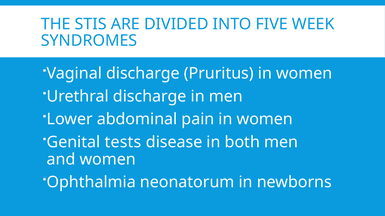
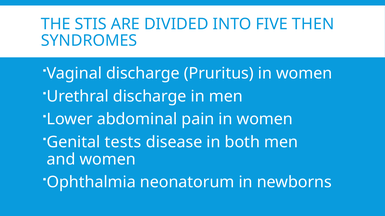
WEEK: WEEK -> THEN (313, 24)
